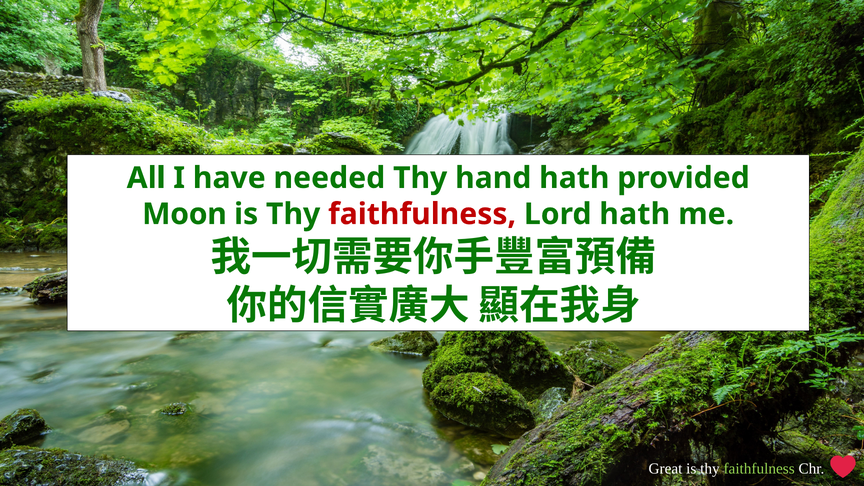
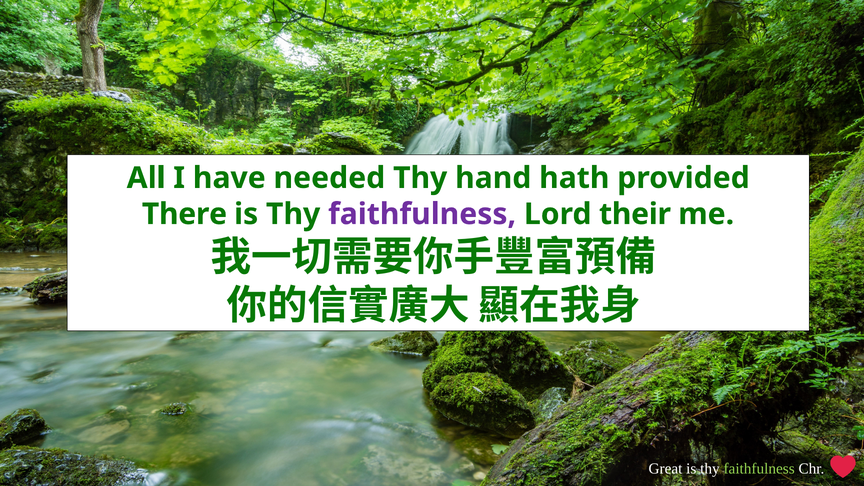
Moon: Moon -> There (184, 214)
faithfulness colour: red -> purple (422, 214)
Lord hath: hath -> their (635, 214)
